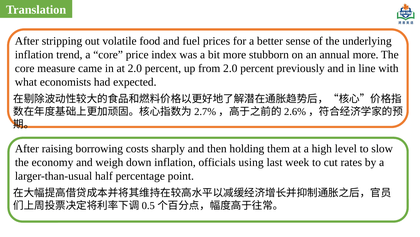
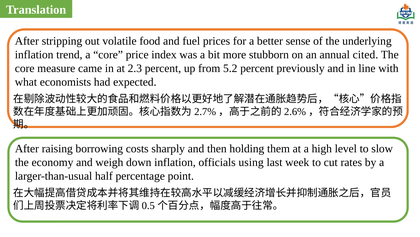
annual more: more -> cited (365, 55)
at 2.0: 2.0 -> 2.3 (135, 68)
from 2.0: 2.0 -> 5.2 (230, 68)
